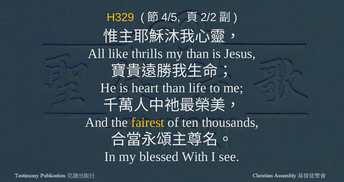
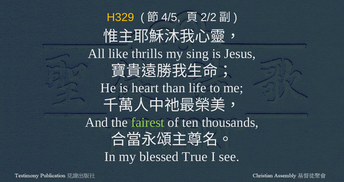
my than: than -> sing (198, 54)
fairest colour: yellow -> light green (148, 123)
With: With -> True (195, 157)
